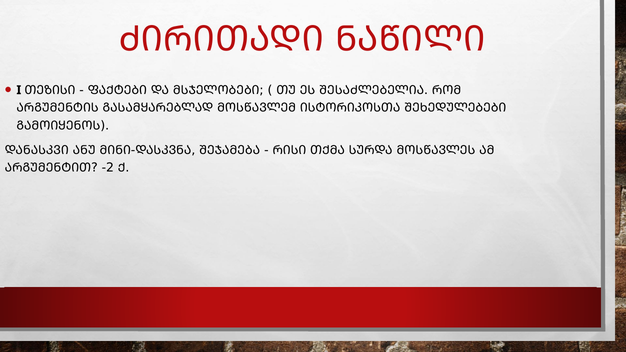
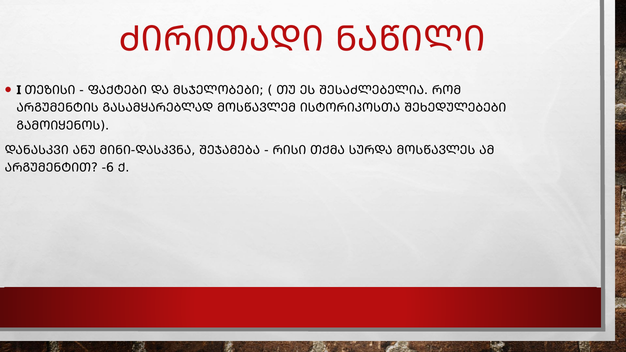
-2: -2 -> -6 (108, 168)
